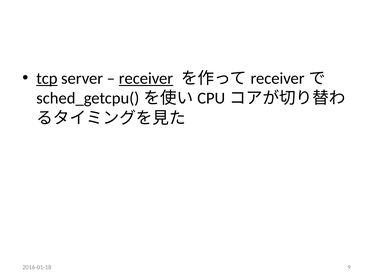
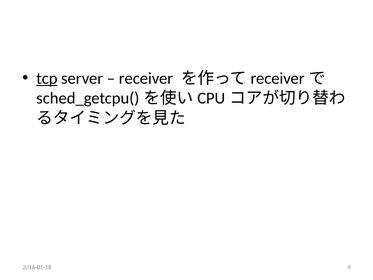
receiver underline: present -> none (146, 78)
